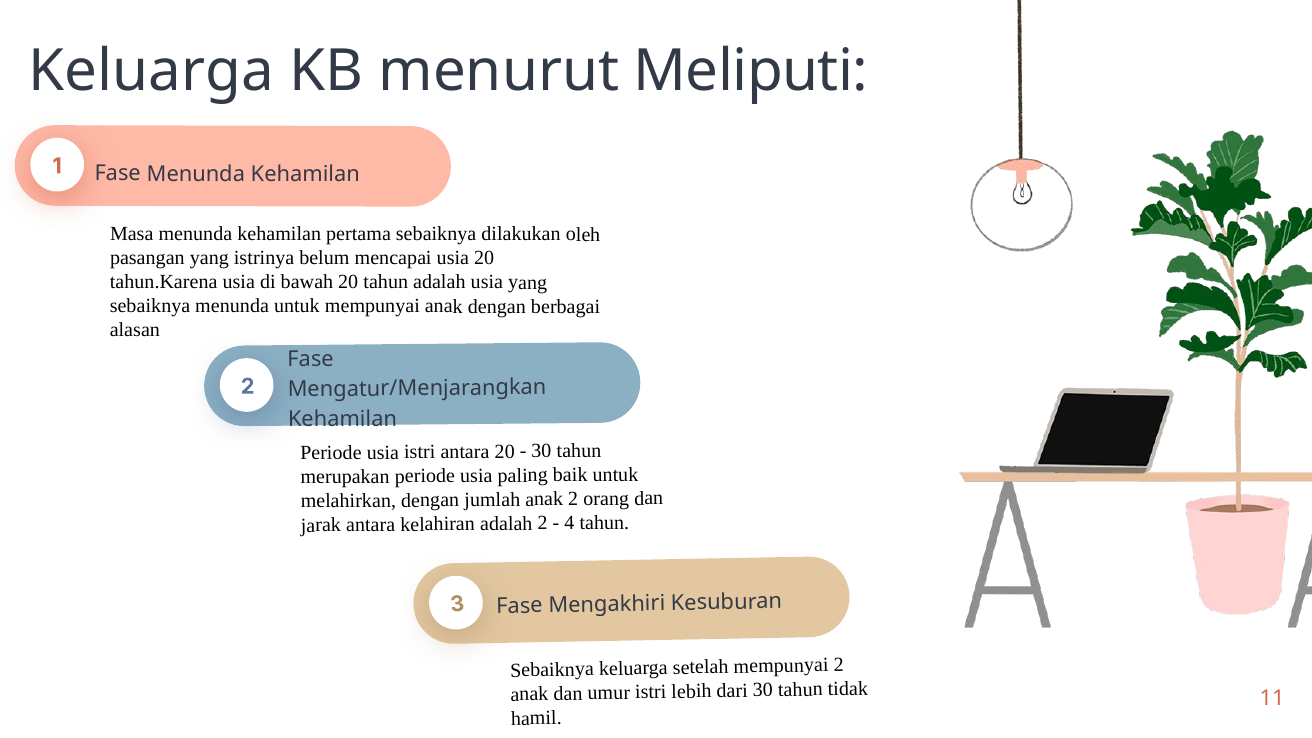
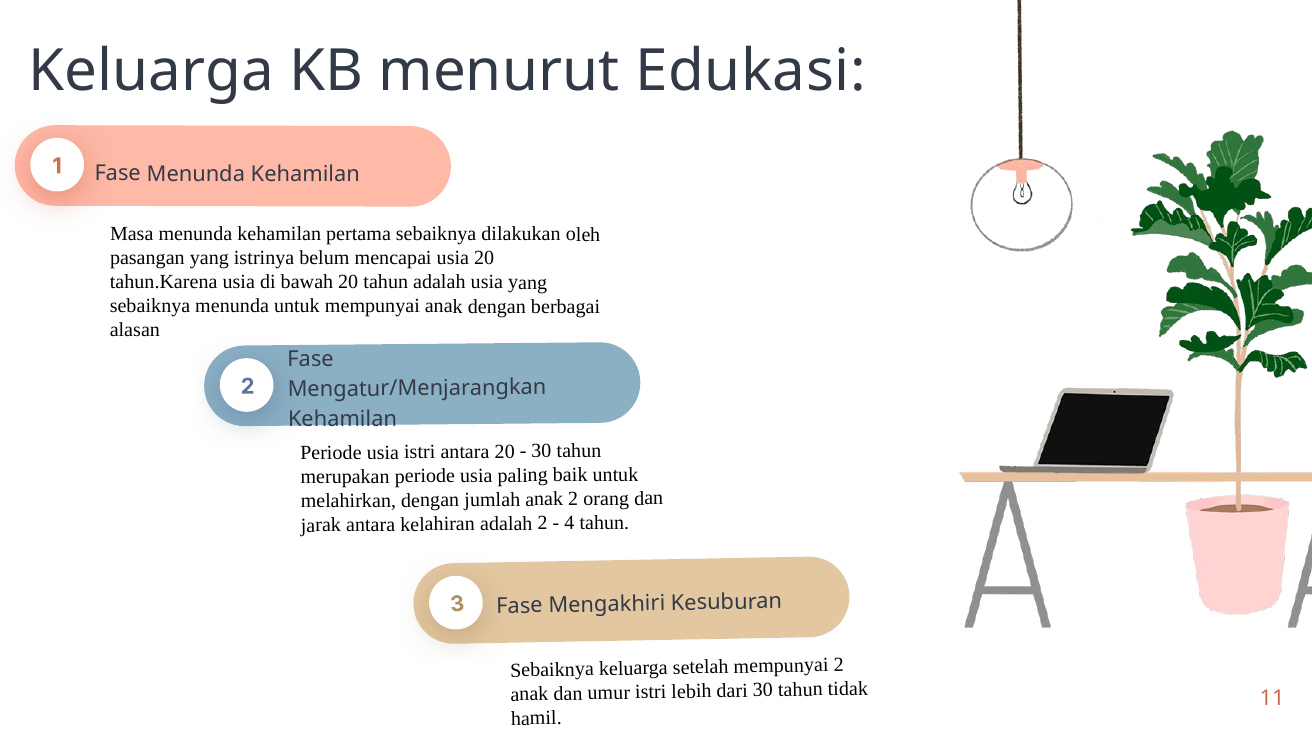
Meliputi: Meliputi -> Edukasi (751, 72)
